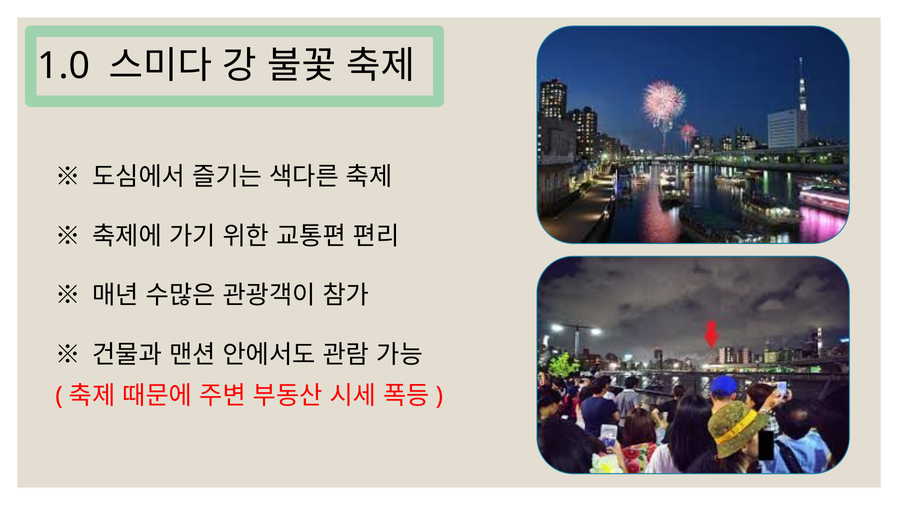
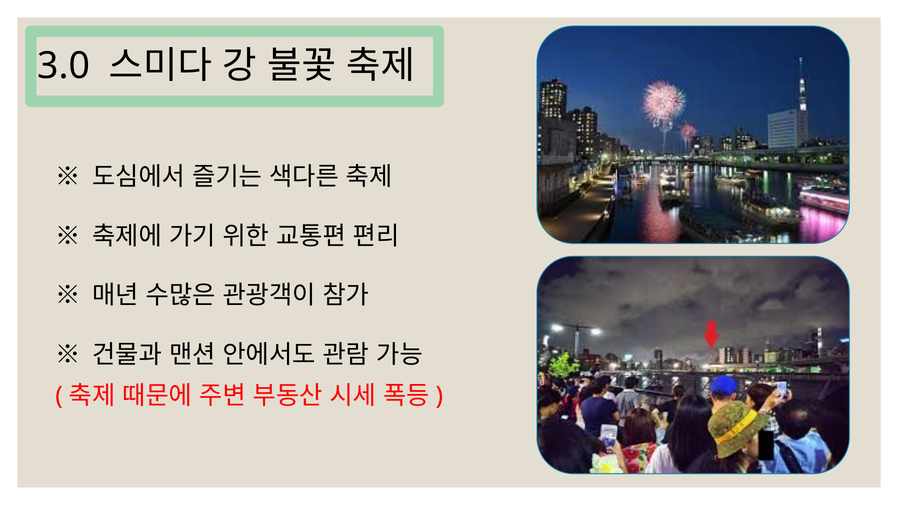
1.0: 1.0 -> 3.0 (64, 66)
